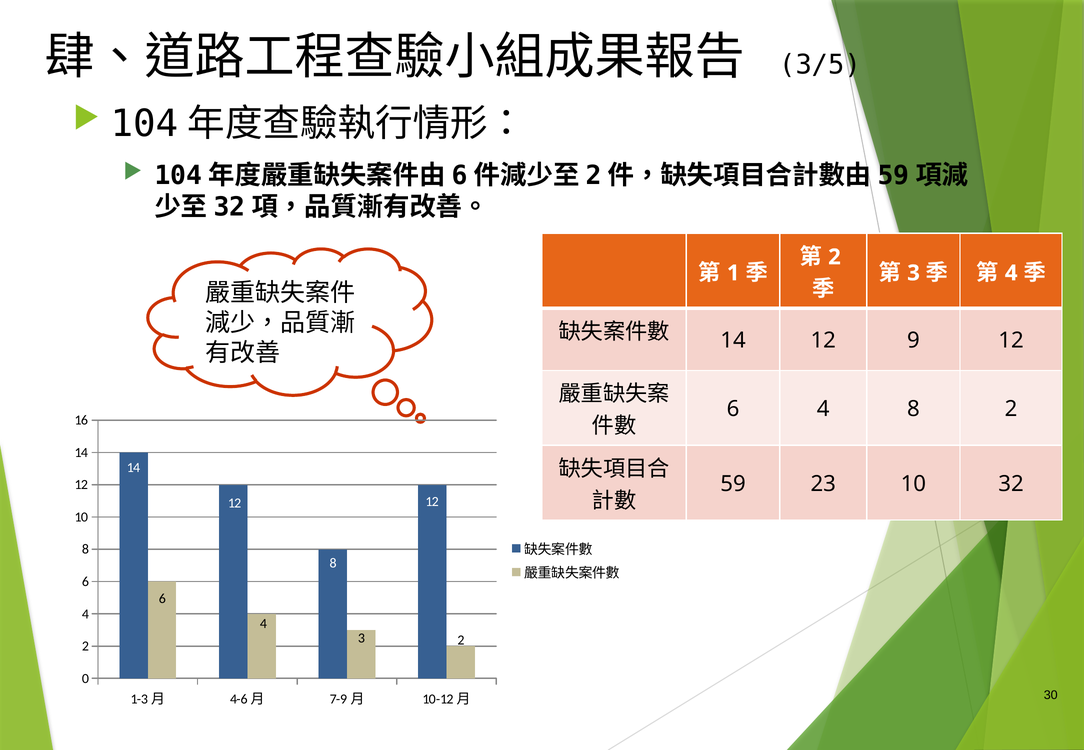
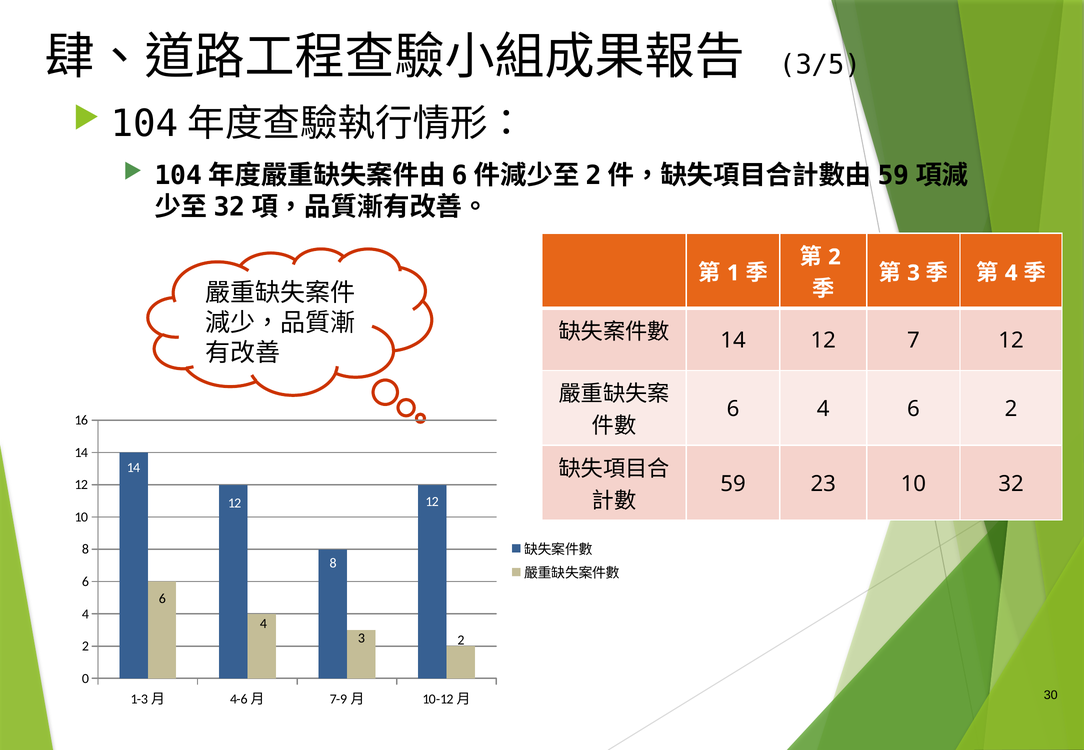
9: 9 -> 7 (913, 341)
6 4 8: 8 -> 6 (913, 409)
